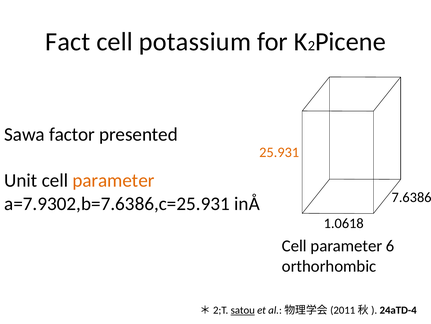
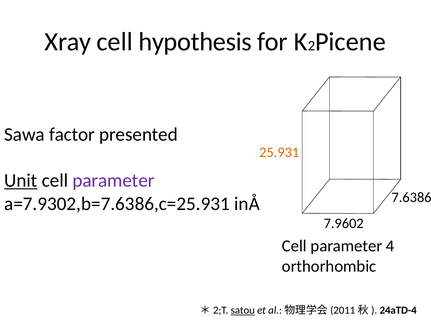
Fact: Fact -> Xray (68, 42)
potassium: potassium -> hypothesis (195, 42)
Unit underline: none -> present (21, 180)
parameter colour: orange -> purple (113, 180)
1.0618: 1.0618 -> 7.9602 (344, 223)
6: 6 -> 4 (390, 245)
